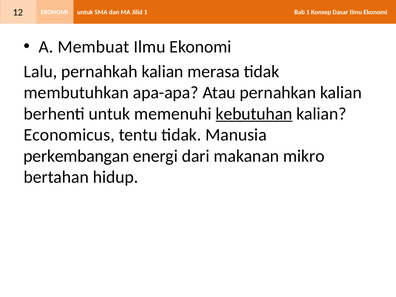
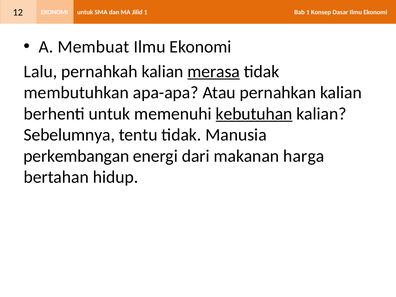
merasa underline: none -> present (214, 72)
Economicus: Economicus -> Sebelumnya (69, 135)
mikro: mikro -> harga (304, 156)
